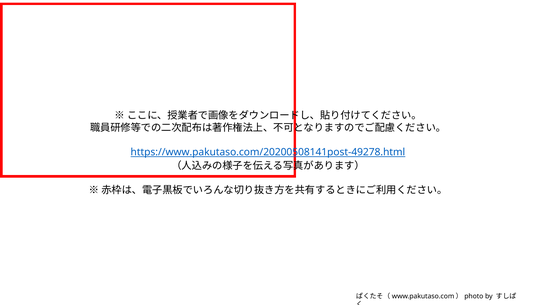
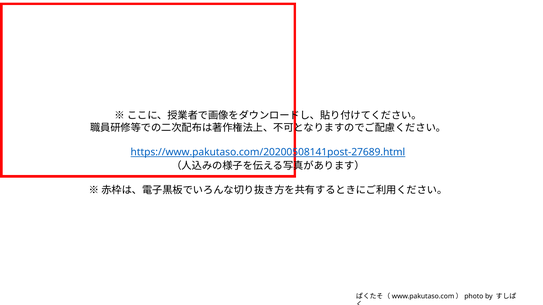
https://www.pakutaso.com/20200508141post-49278.html: https://www.pakutaso.com/20200508141post-49278.html -> https://www.pakutaso.com/20200508141post-27689.html (268, 152)
